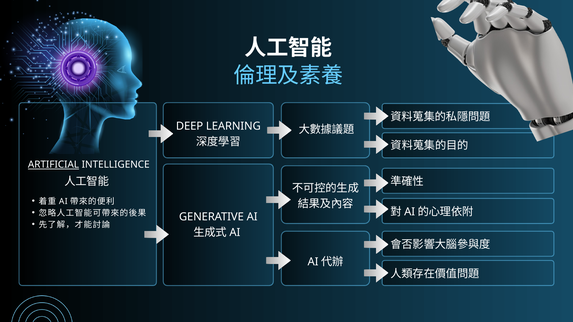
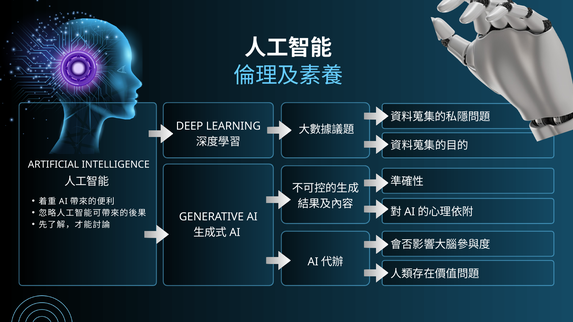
ARTIFICIAL underline: present -> none (53, 165)
